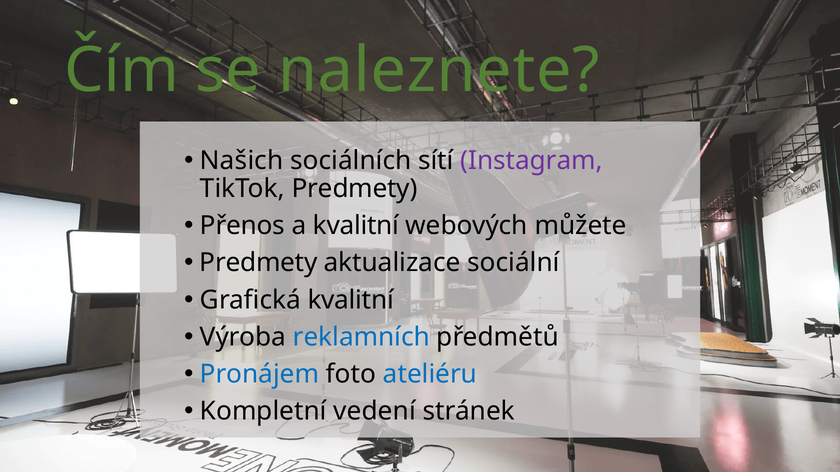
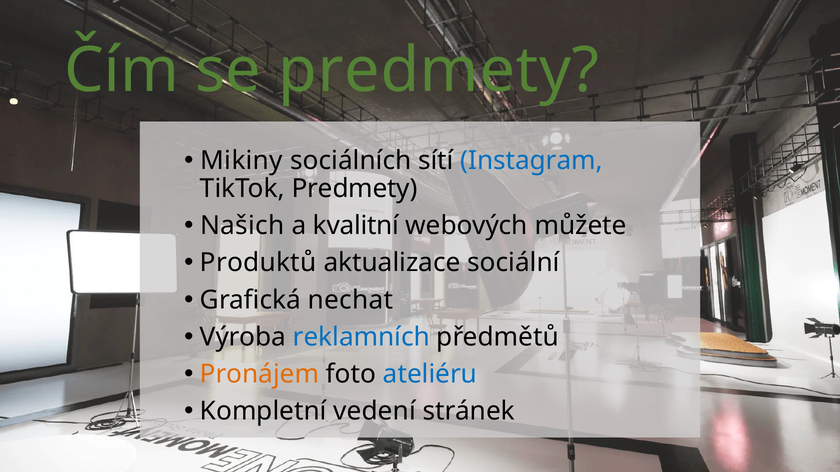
se naleznete: naleznete -> predmety (439, 70)
Našich: Našich -> Mikiny (242, 161)
Instagram colour: purple -> blue (532, 161)
Přenos: Přenos -> Našich (242, 226)
Predmety: Predmety -> Produktů (258, 263)
Grafická kvalitní: kvalitní -> nechat (350, 300)
Pronájem colour: blue -> orange (259, 374)
